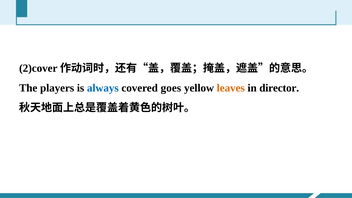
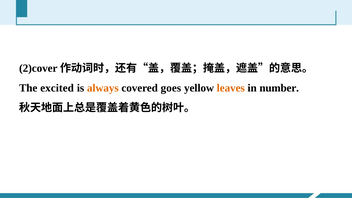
players: players -> excited (57, 88)
always colour: blue -> orange (103, 88)
director: director -> number (279, 88)
